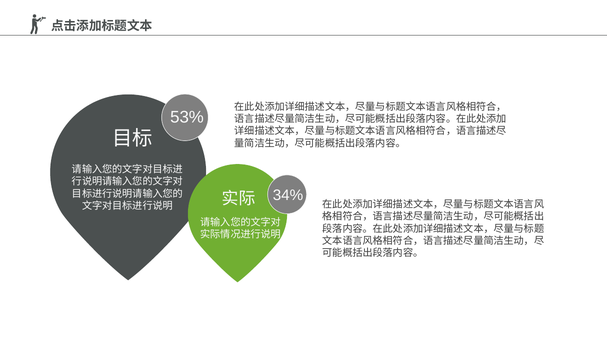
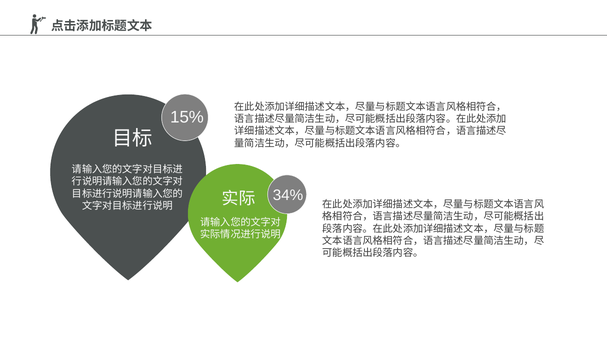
53%: 53% -> 15% (187, 117)
